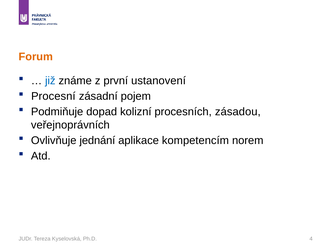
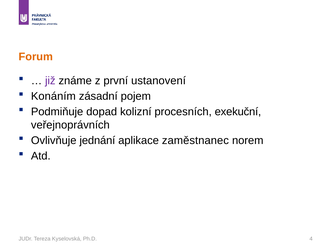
již colour: blue -> purple (50, 81)
Procesní: Procesní -> Konáním (53, 96)
zásadou: zásadou -> exekuční (238, 112)
kompetencím: kompetencím -> zaměstnanec (195, 140)
